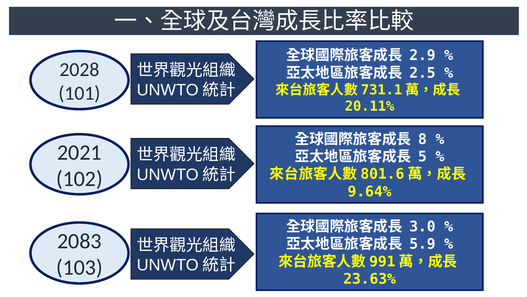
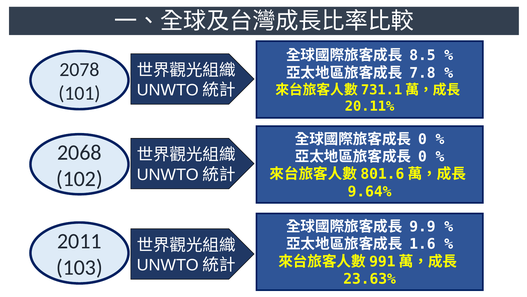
2.9: 2.9 -> 8.5 (422, 55)
2028: 2028 -> 2078 (79, 69)
2.5: 2.5 -> 7.8 (422, 73)
8: 8 -> 0 (422, 139)
2021: 2021 -> 2068 (79, 152)
5: 5 -> 0 (422, 156)
3.0: 3.0 -> 9.9 (422, 226)
2083: 2083 -> 2011 (79, 241)
5.9: 5.9 -> 1.6 (422, 244)
